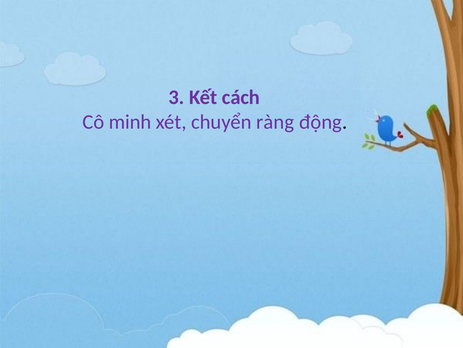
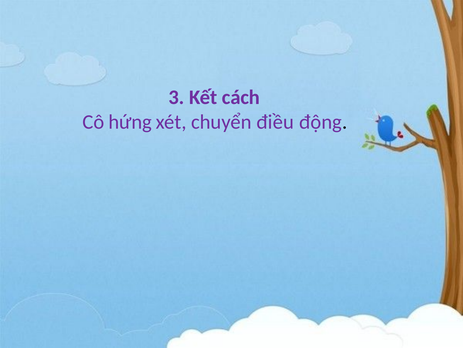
minh: minh -> hứng (130, 122)
ràng: ràng -> điều (275, 122)
